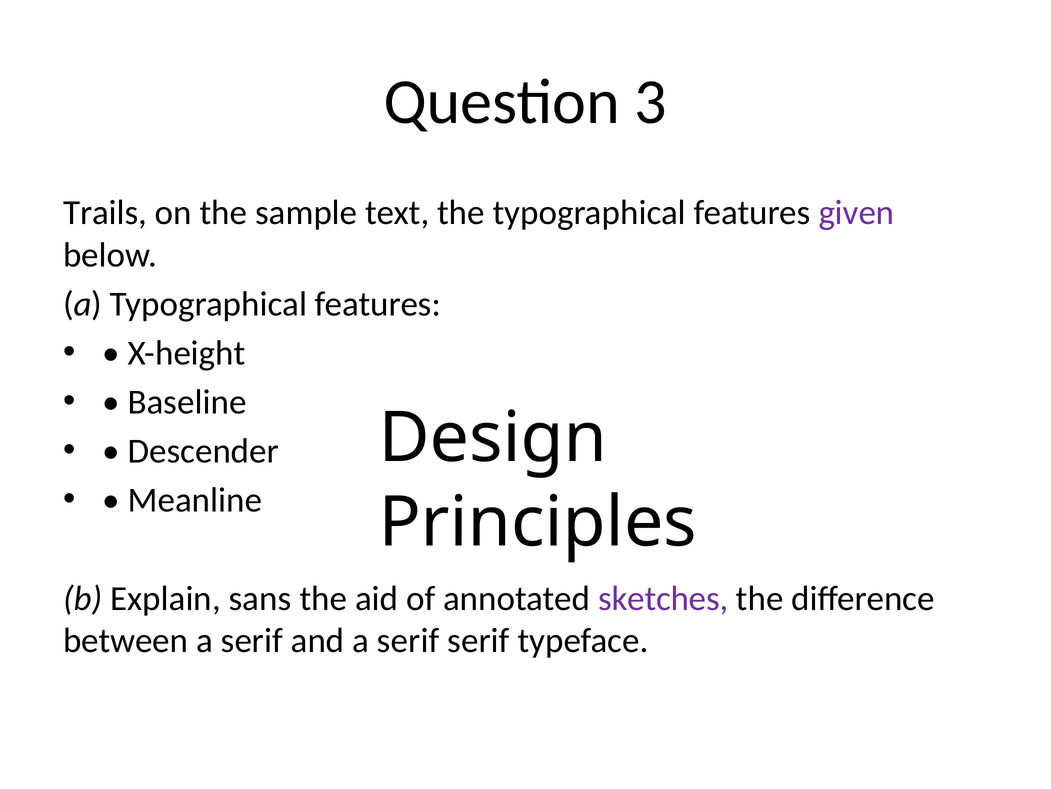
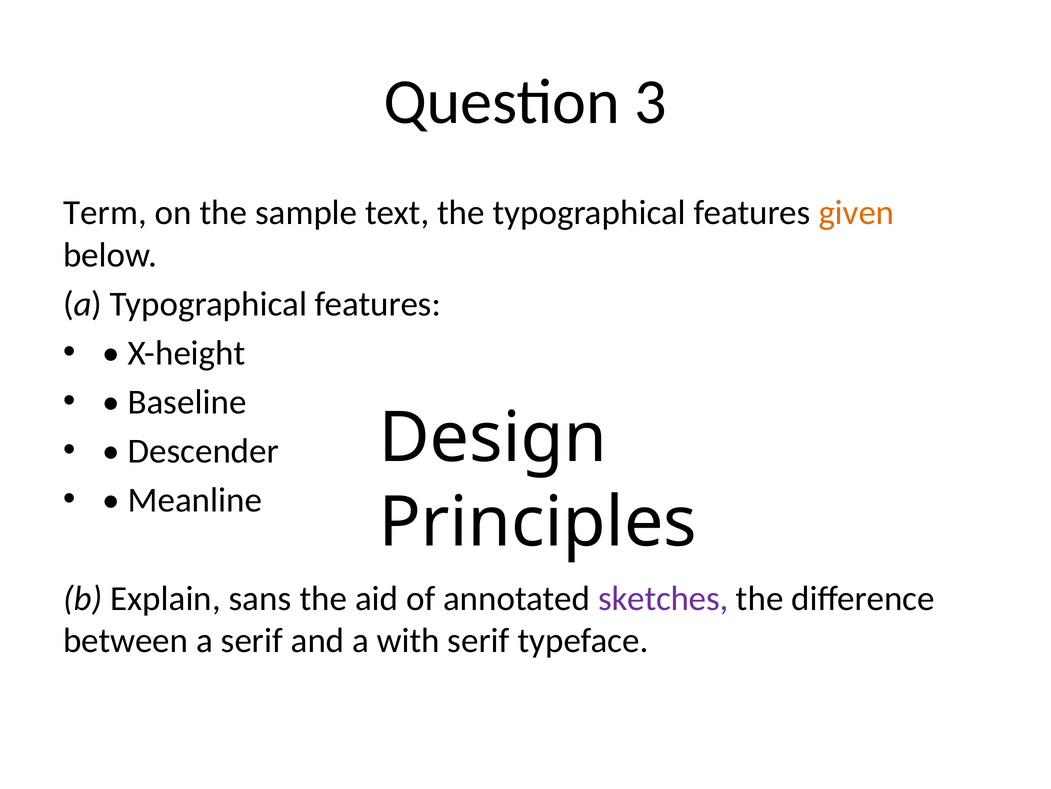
Trails: Trails -> Term (105, 213)
given colour: purple -> orange (856, 213)
and a serif: serif -> with (408, 640)
